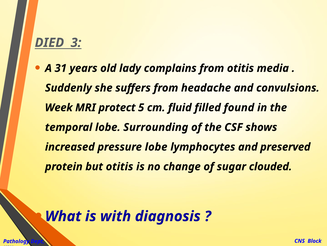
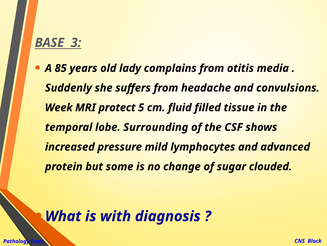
DIED: DIED -> BASE (49, 43)
31: 31 -> 85 (61, 68)
found: found -> tissue (239, 107)
pressure lobe: lobe -> mild (156, 147)
preserved: preserved -> advanced (285, 147)
but otitis: otitis -> some (120, 166)
